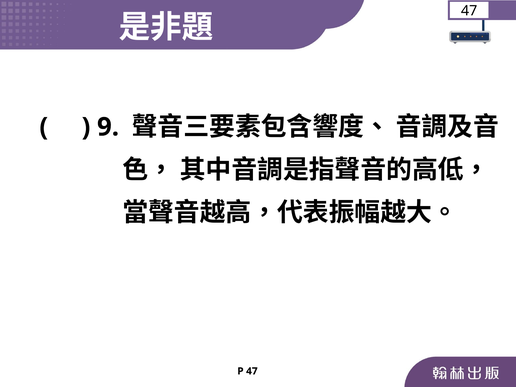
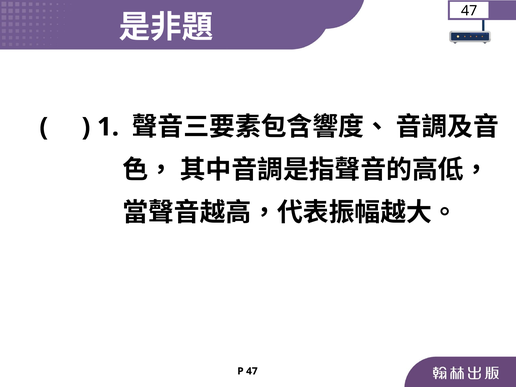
9: 9 -> 1 (108, 127)
